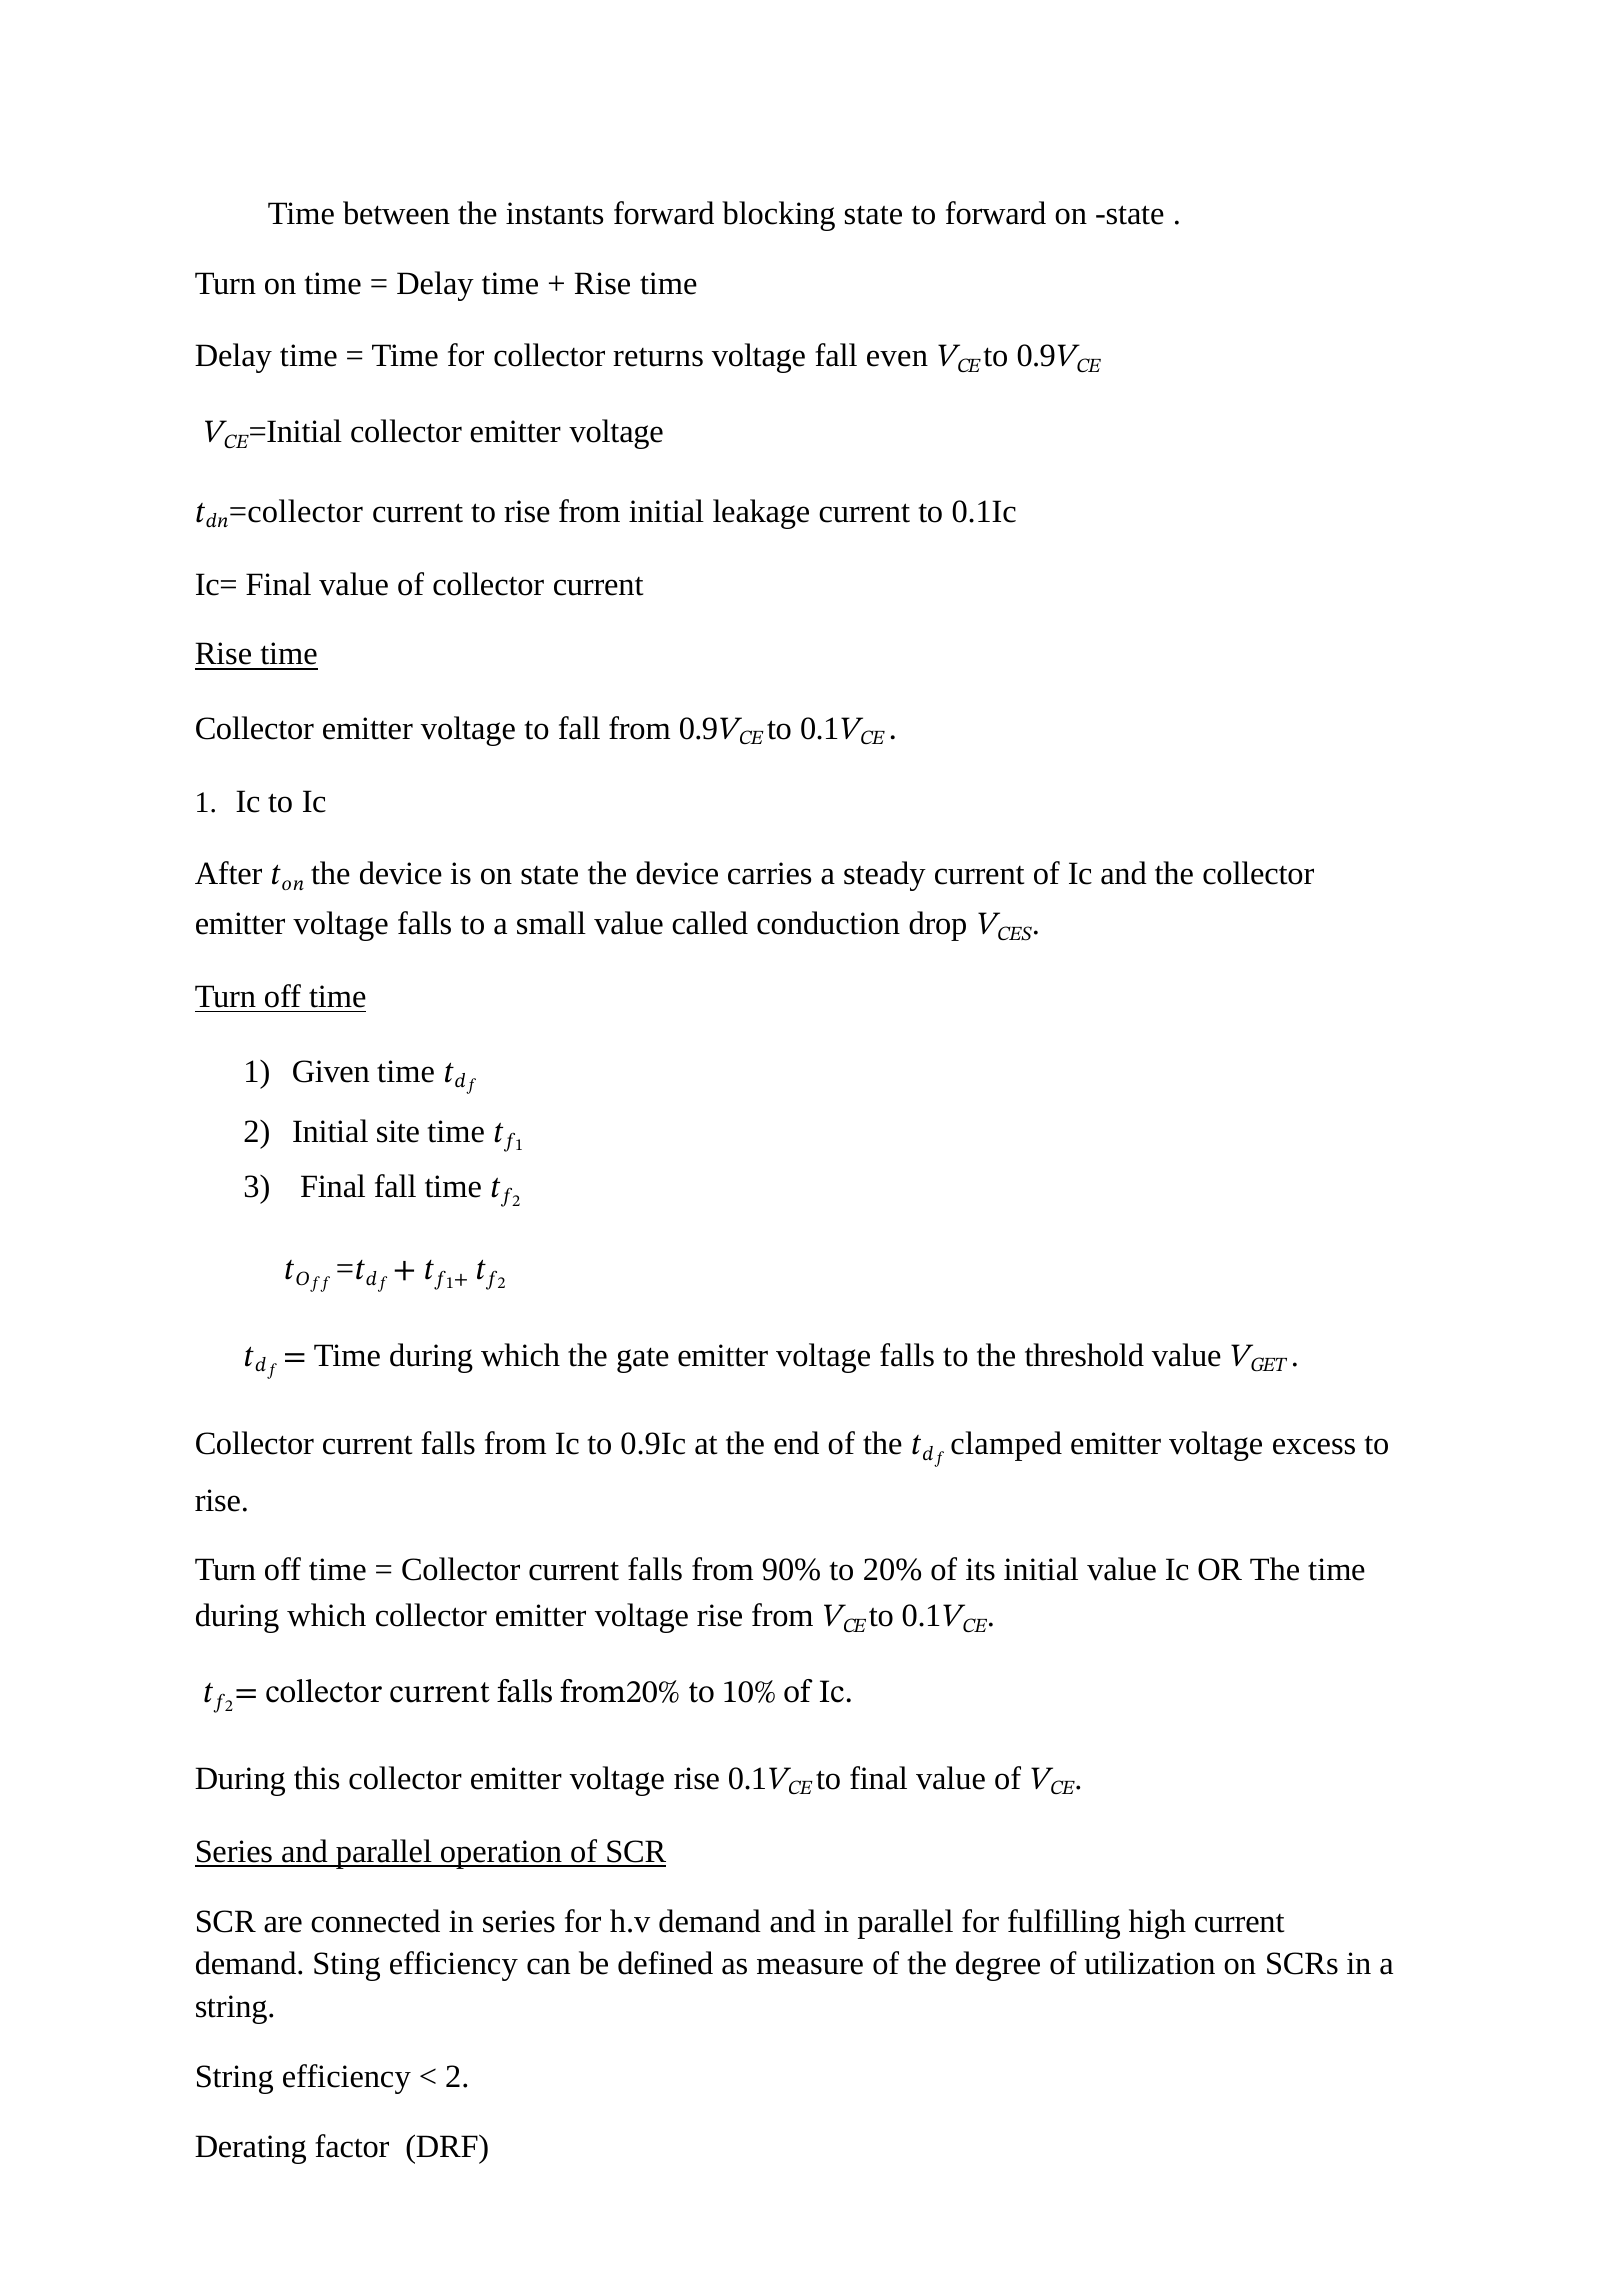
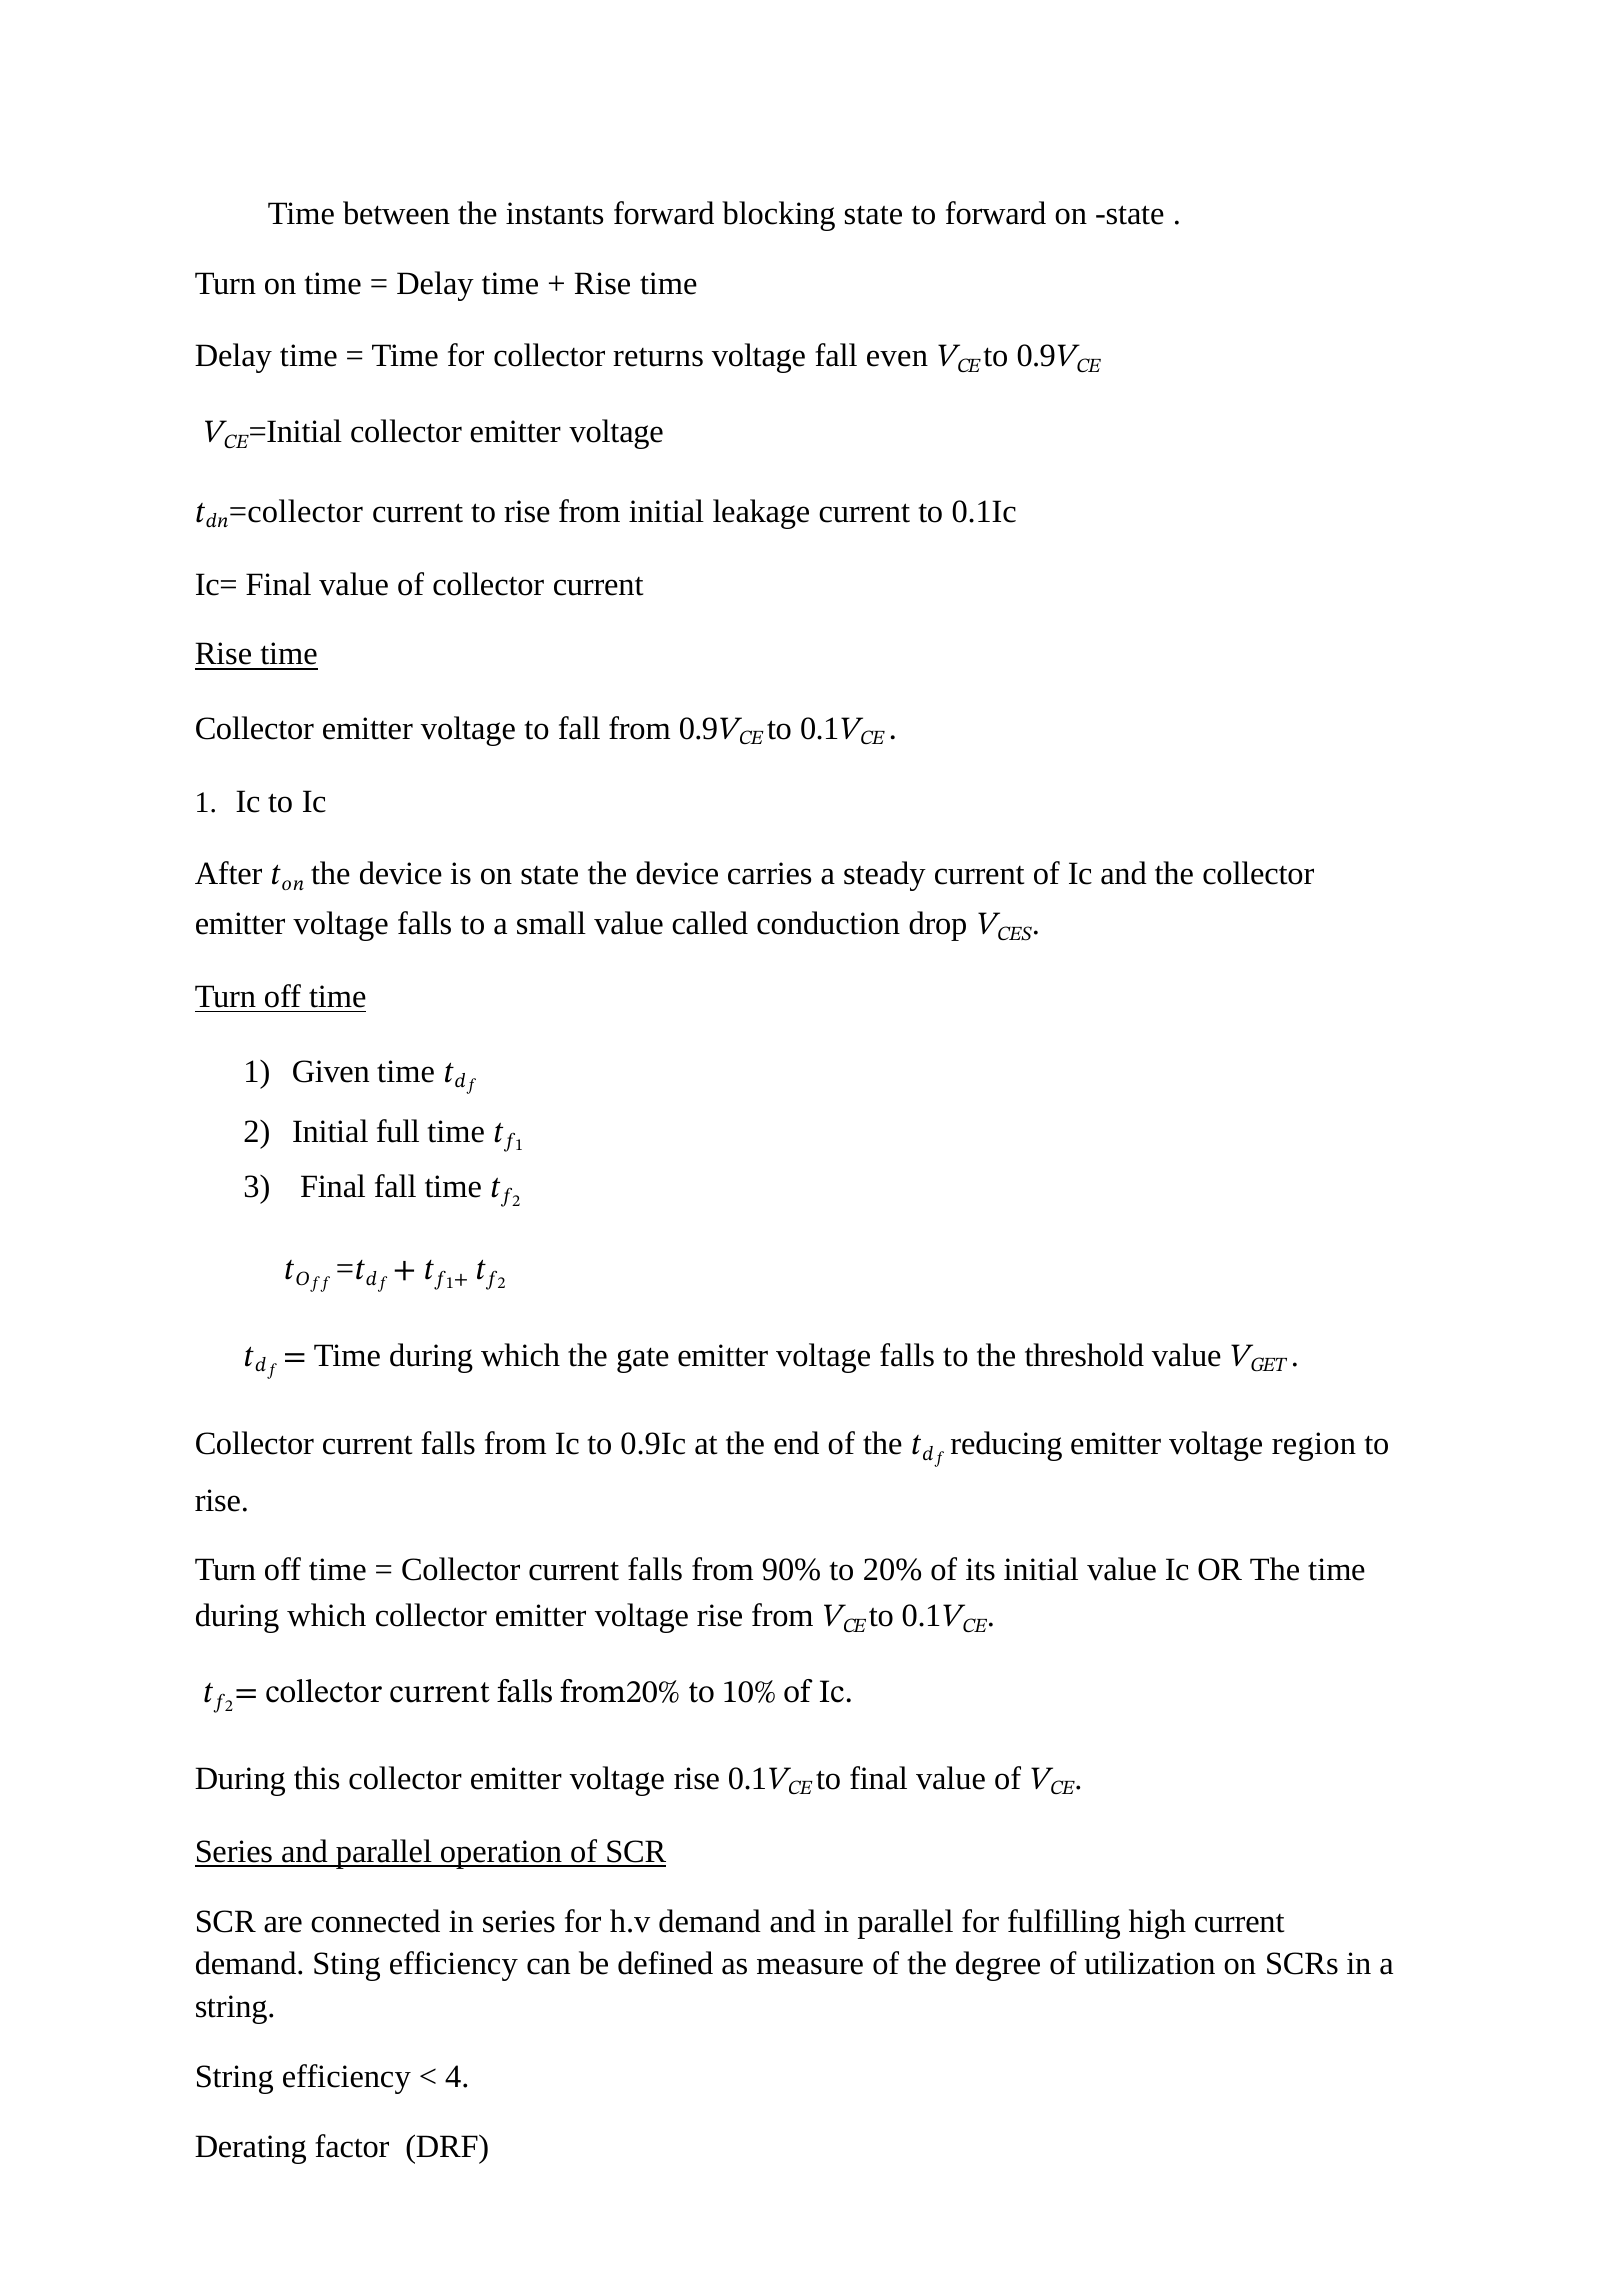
site: site -> full (398, 1131)
clamped: clamped -> reducing (1007, 1444)
excess: excess -> region (1314, 1444)
2: 2 -> 4 (457, 2077)
